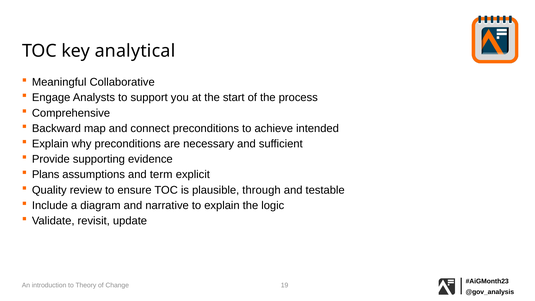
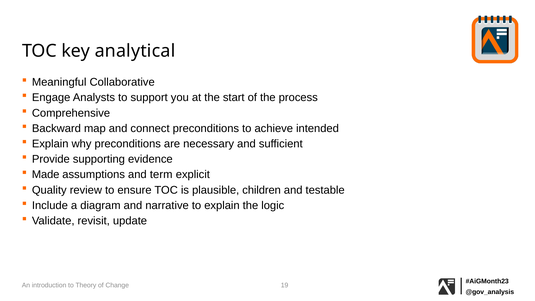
Plans: Plans -> Made (46, 175)
through: through -> children (262, 190)
